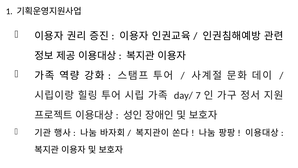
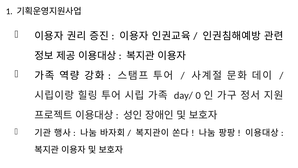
7: 7 -> 0 (198, 95)
